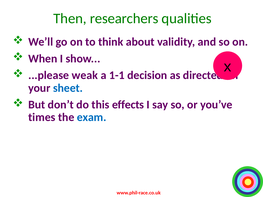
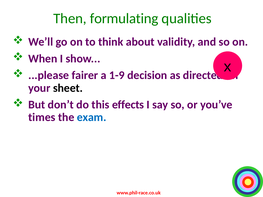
researchers: researchers -> formulating (124, 19)
weak: weak -> fairer (85, 75)
1-1: 1-1 -> 1-9 (117, 75)
sheet colour: blue -> black (68, 88)
